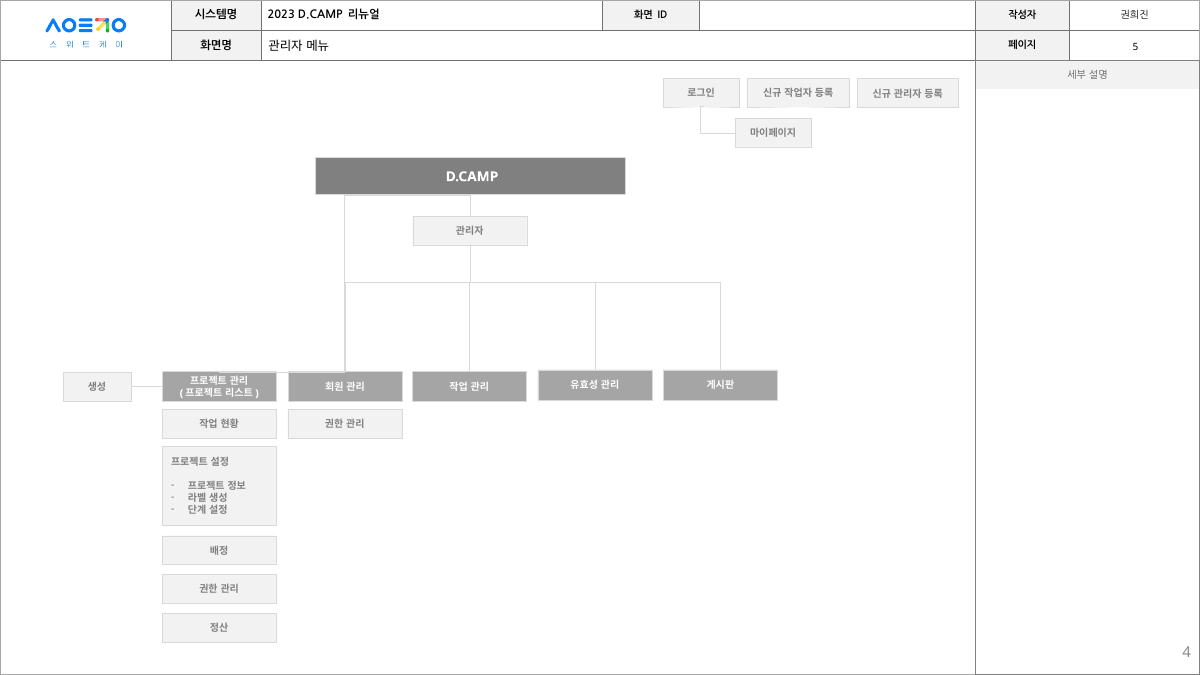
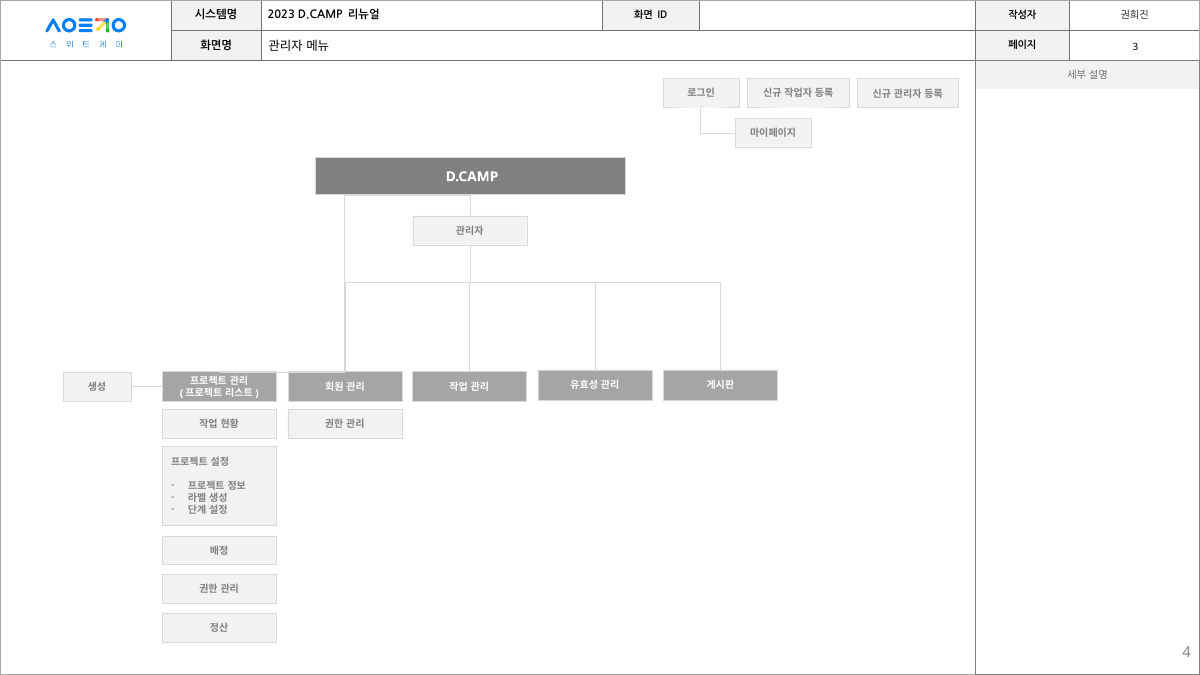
5: 5 -> 3 (1136, 47)
